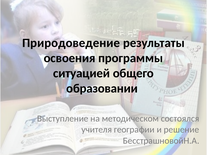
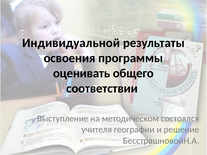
Природоведение: Природоведение -> Индивидуальной (71, 43)
ситуацией: ситуацией -> оценивать (82, 73)
образовании: образовании -> соответствии (102, 89)
